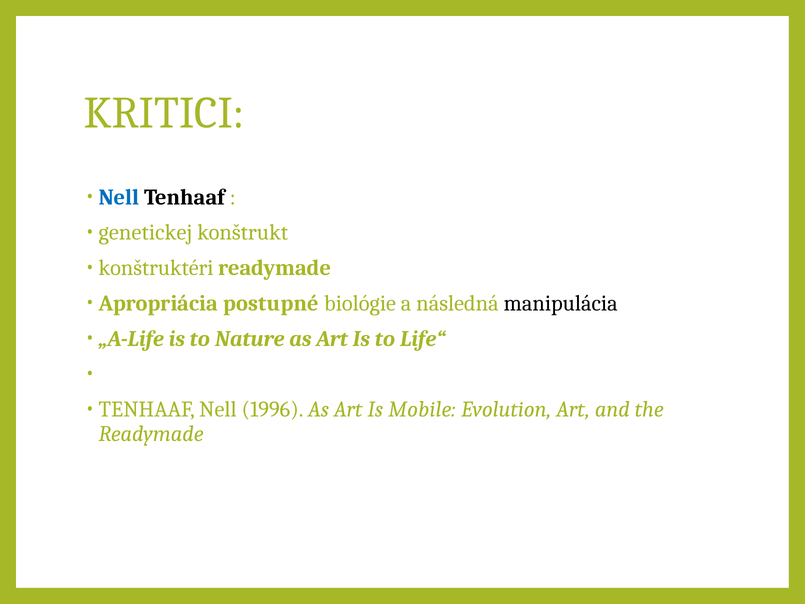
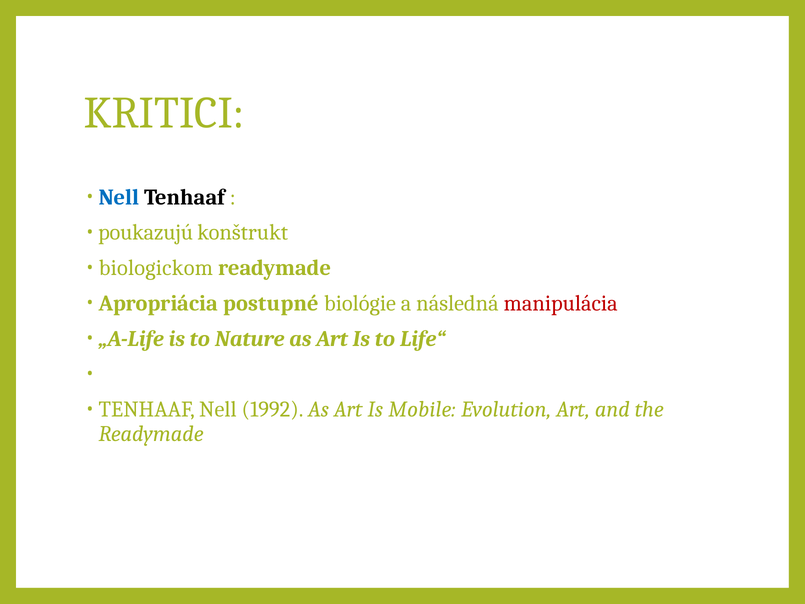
genetickej: genetickej -> poukazujú (146, 232)
konštruktéri: konštruktéri -> biologickom (156, 268)
manipulácia colour: black -> red (561, 303)
1996: 1996 -> 1992 (273, 409)
